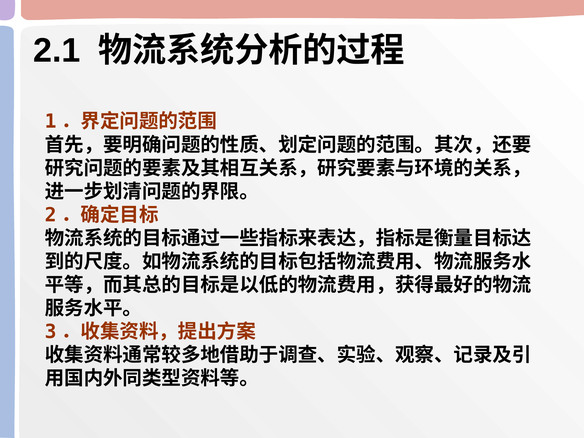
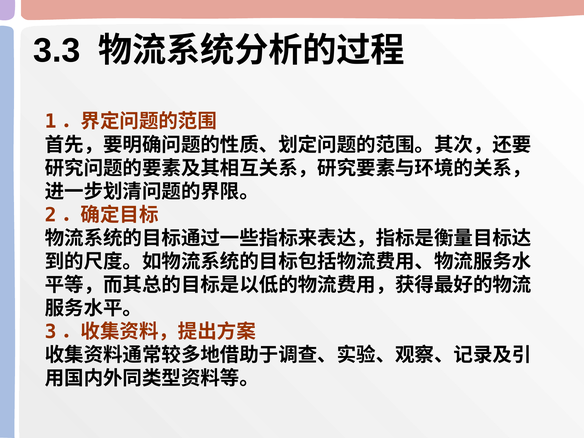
2.1: 2.1 -> 3.3 (57, 51)
